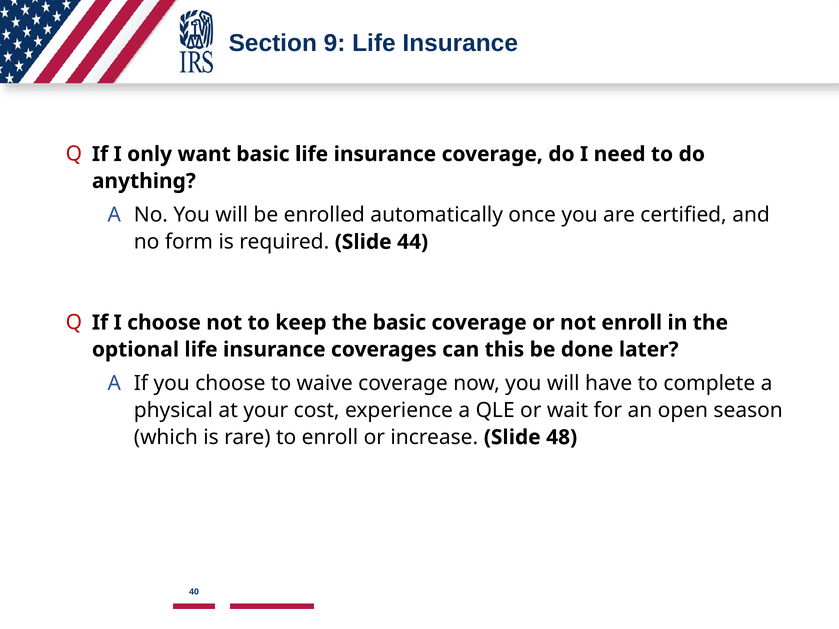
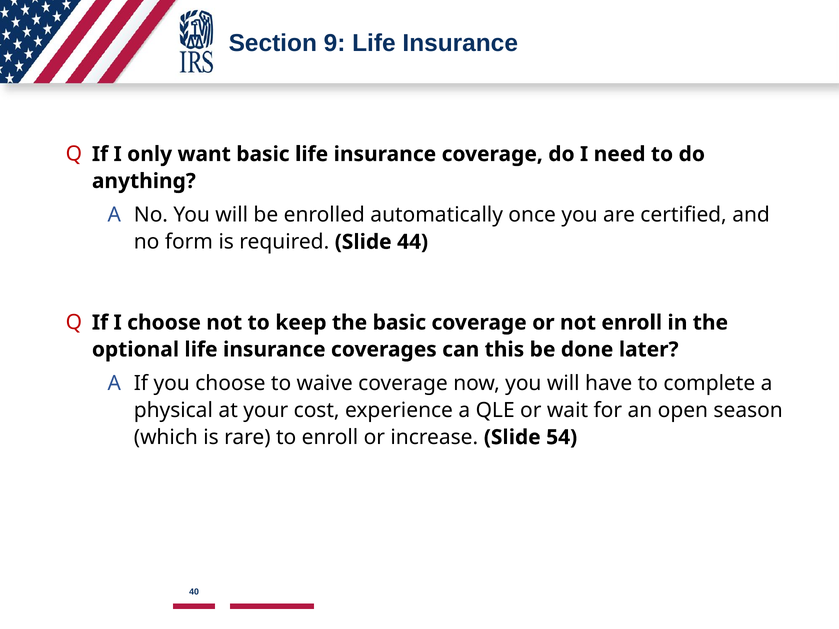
48: 48 -> 54 (562, 437)
